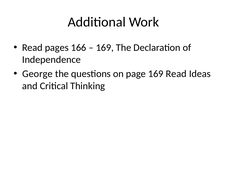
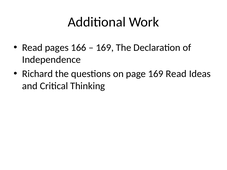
George: George -> Richard (38, 74)
